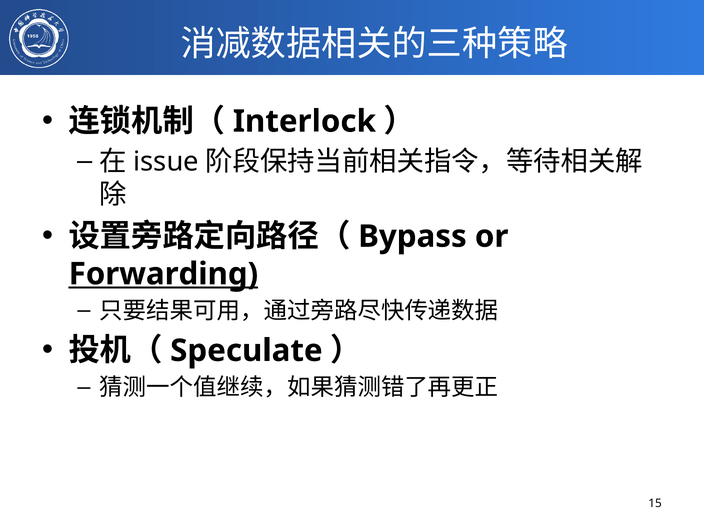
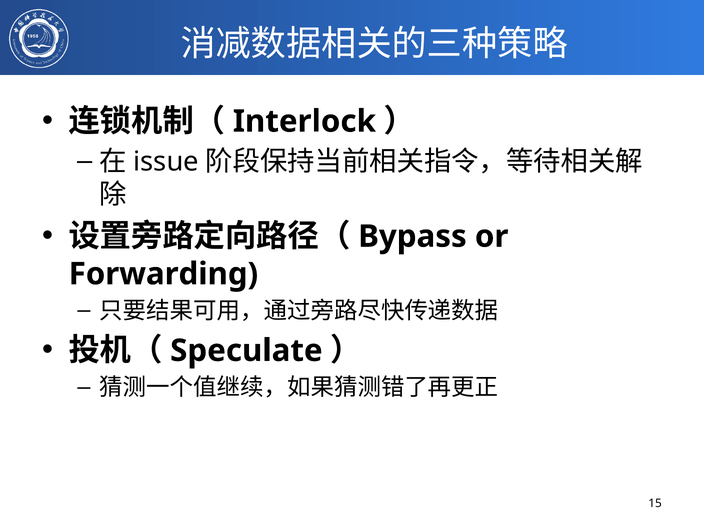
Forwarding underline: present -> none (163, 274)
